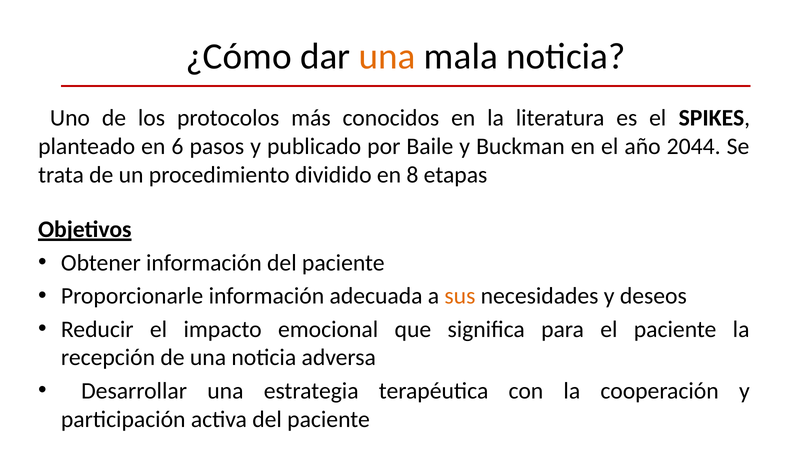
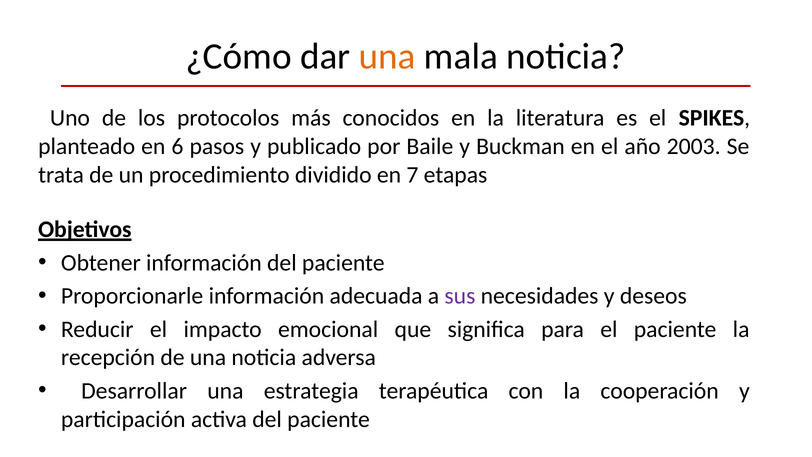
2044: 2044 -> 2003 (694, 147)
8: 8 -> 7 (412, 175)
sus colour: orange -> purple (460, 296)
